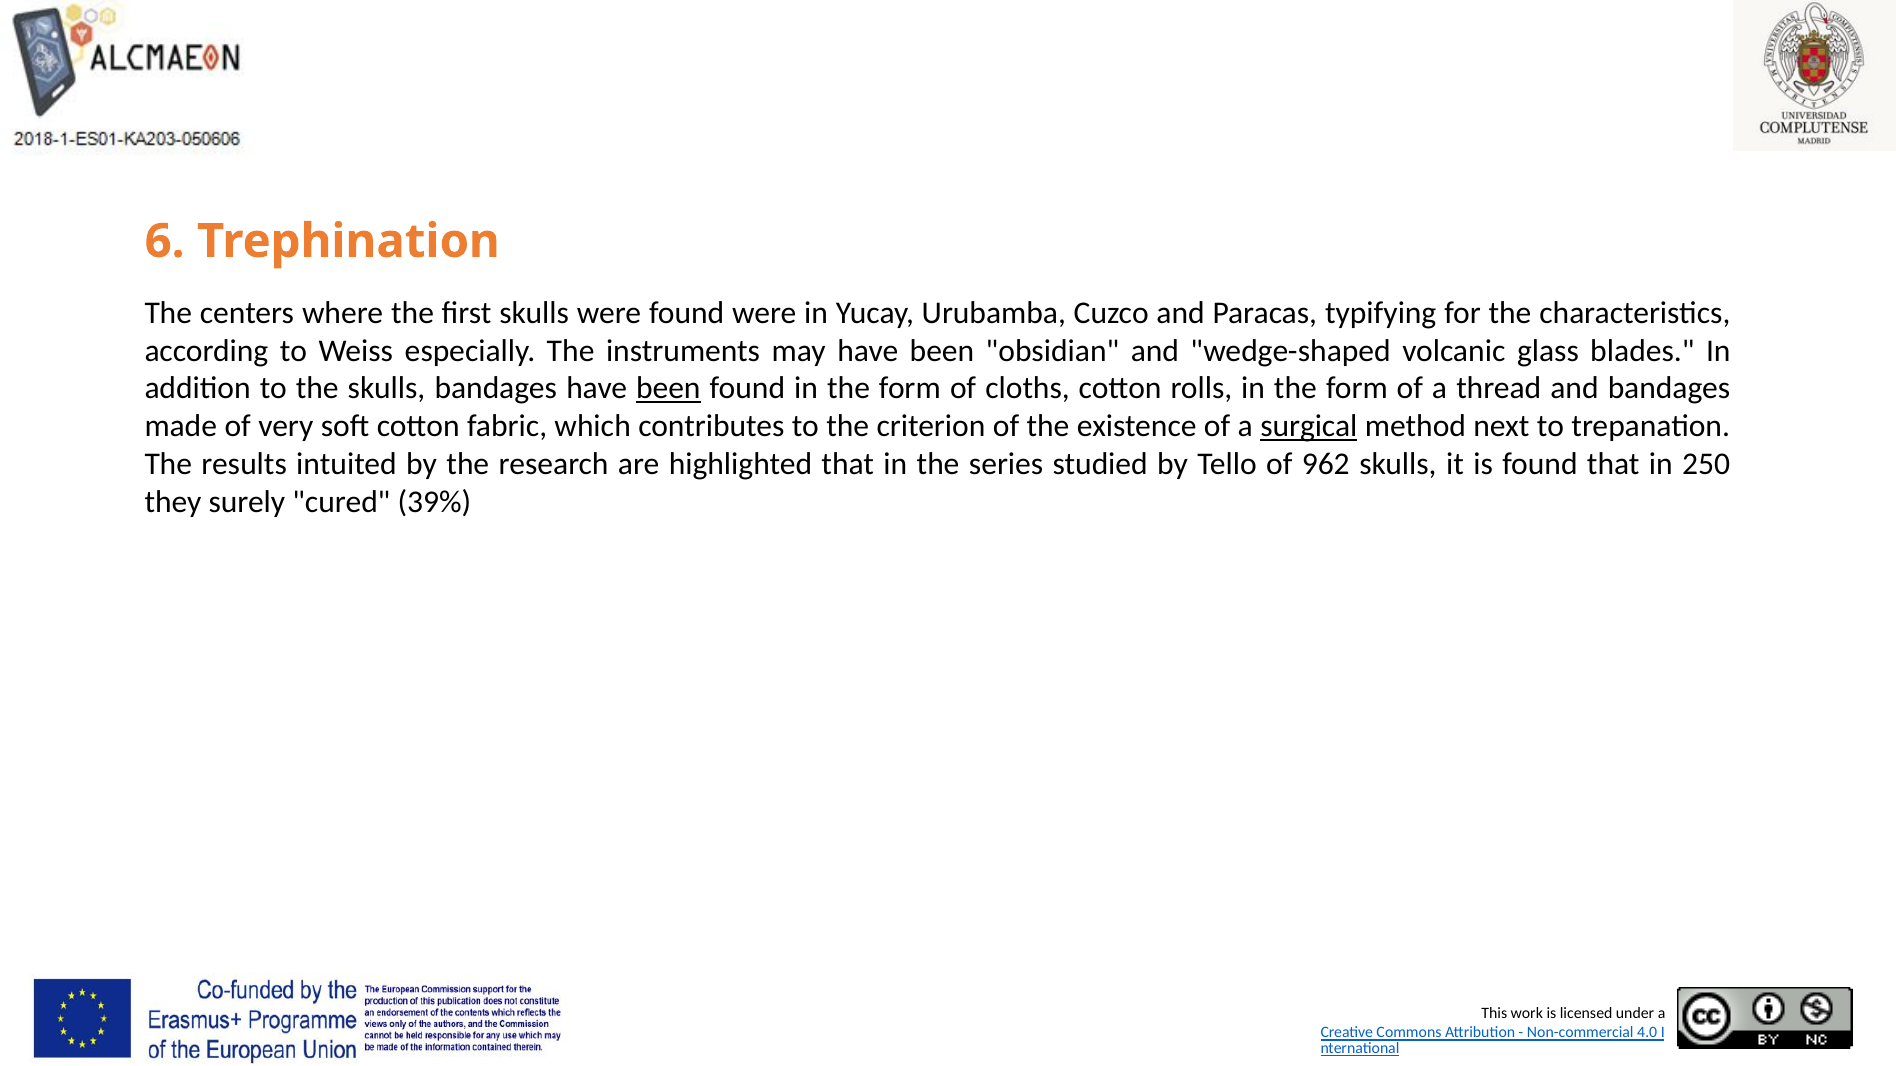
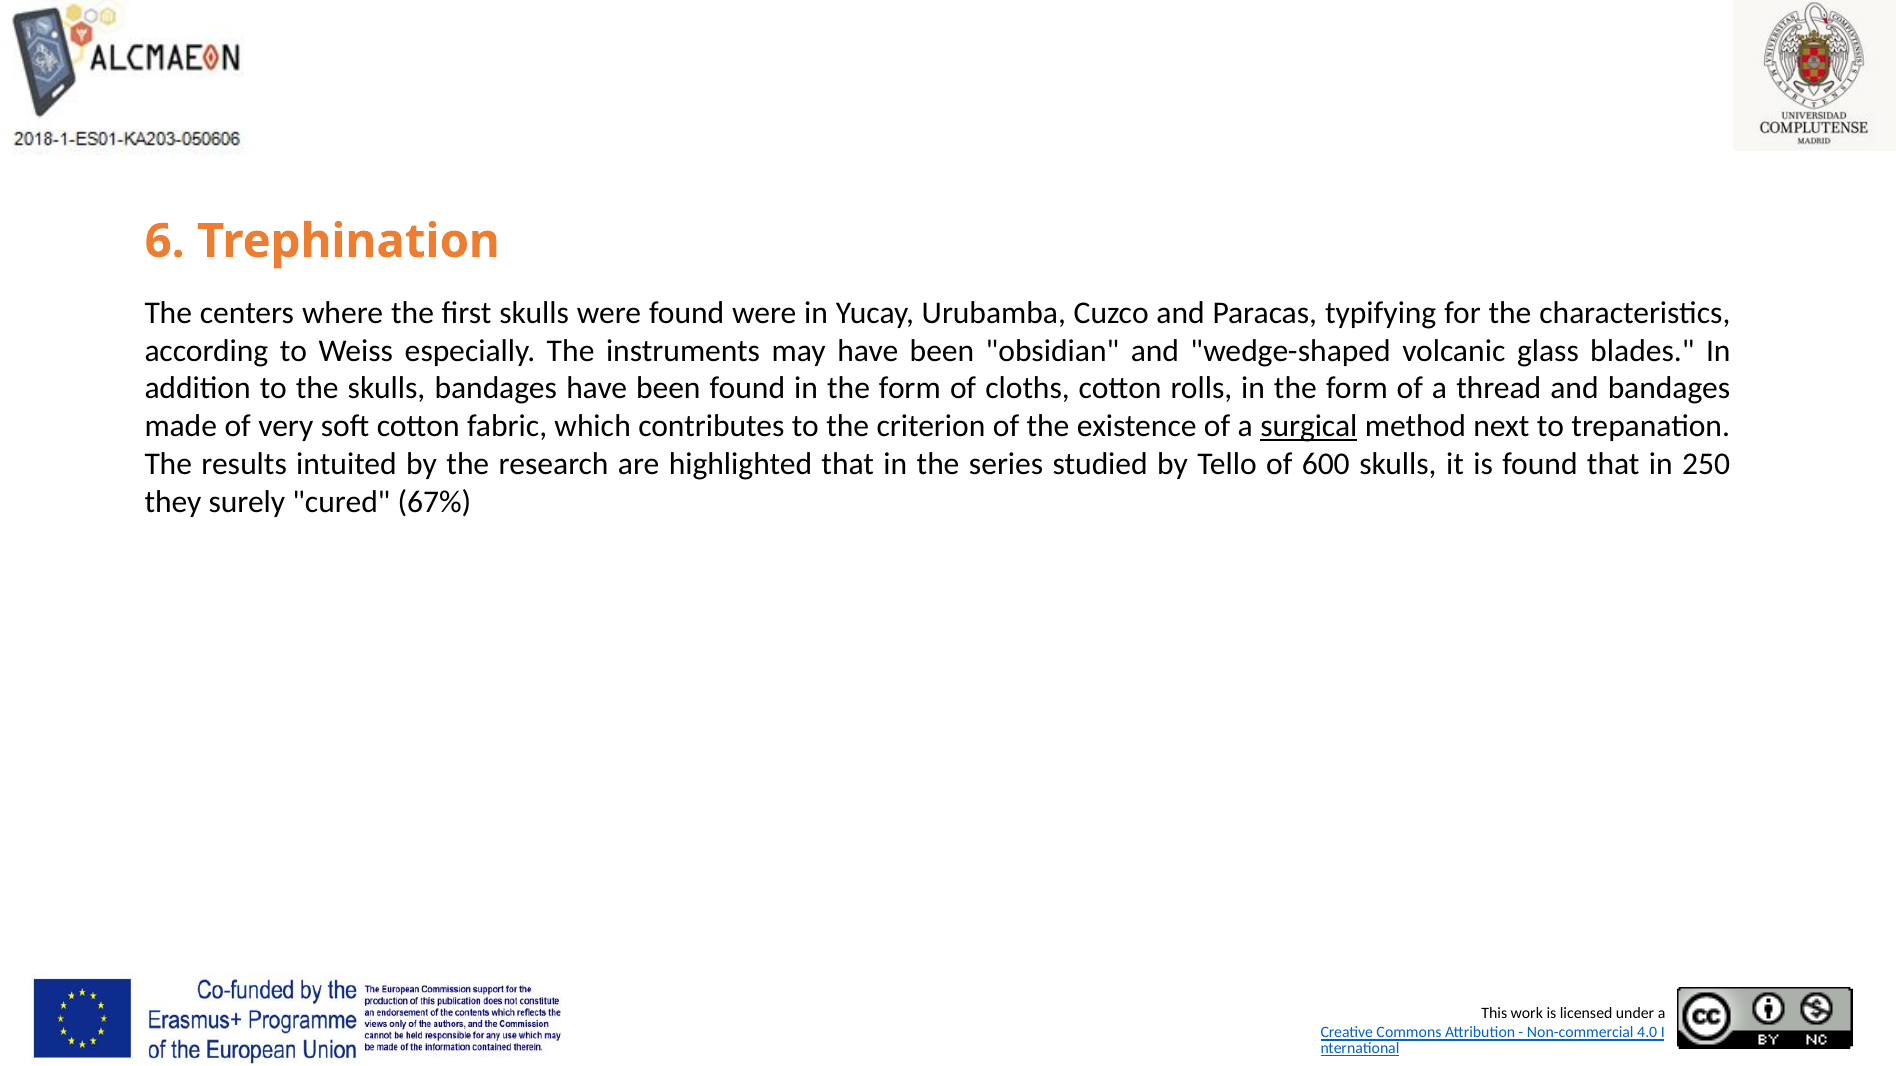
been underline: present -> none (668, 389)
962: 962 -> 600 (1326, 465)
39%: 39% -> 67% (434, 502)
